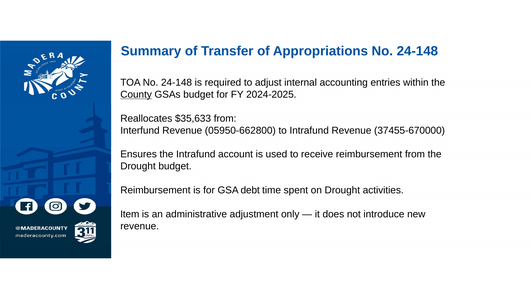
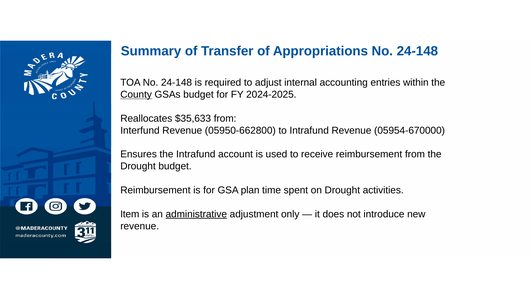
37455-670000: 37455-670000 -> 05954-670000 (410, 130)
debt: debt -> plan (250, 190)
administrative underline: none -> present (196, 214)
